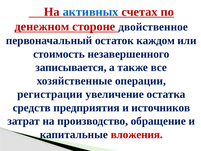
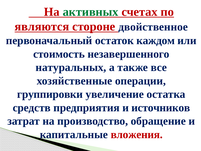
активных colour: blue -> green (91, 12)
денежном: денежном -> являются (42, 27)
записывается: записывается -> натуральных (71, 67)
регистрации: регистрации -> группировки (50, 94)
